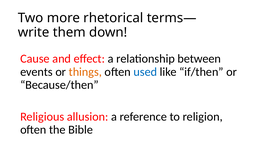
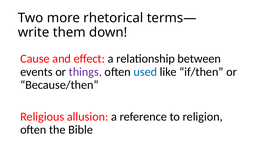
things colour: orange -> purple (85, 72)
